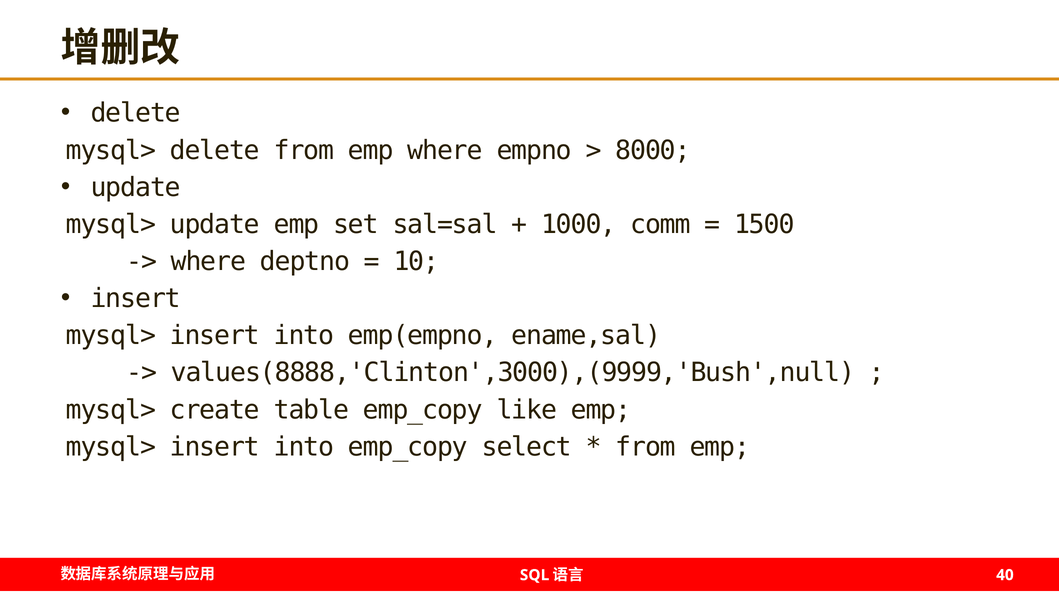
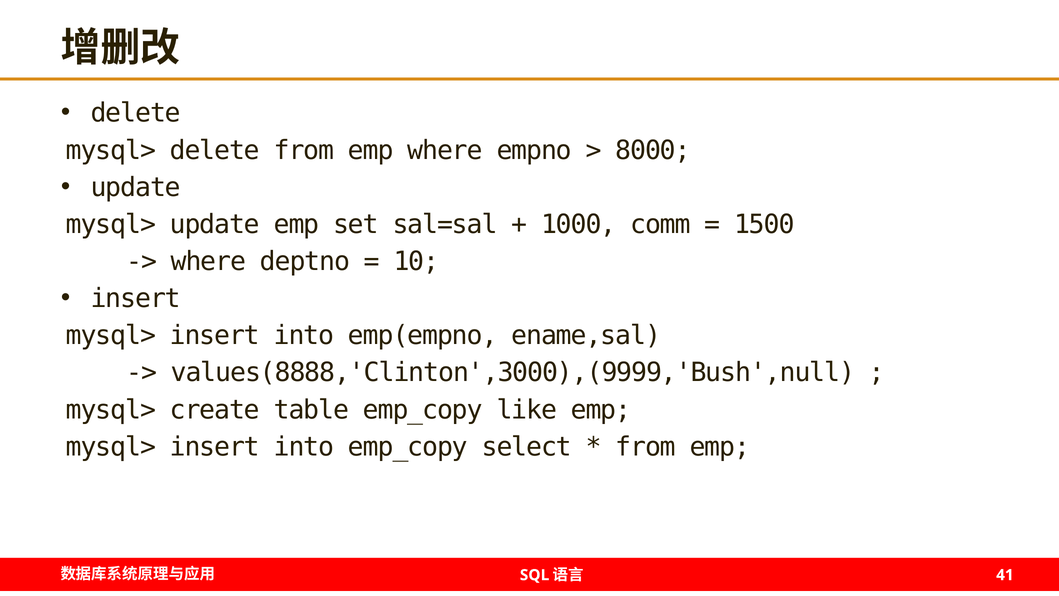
40: 40 -> 41 (1005, 575)
